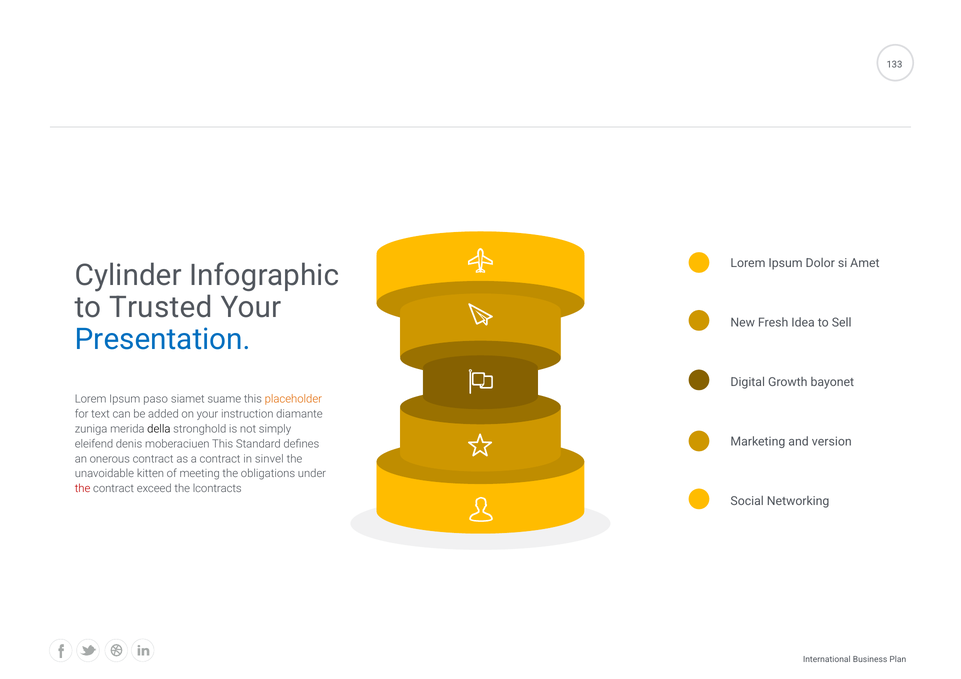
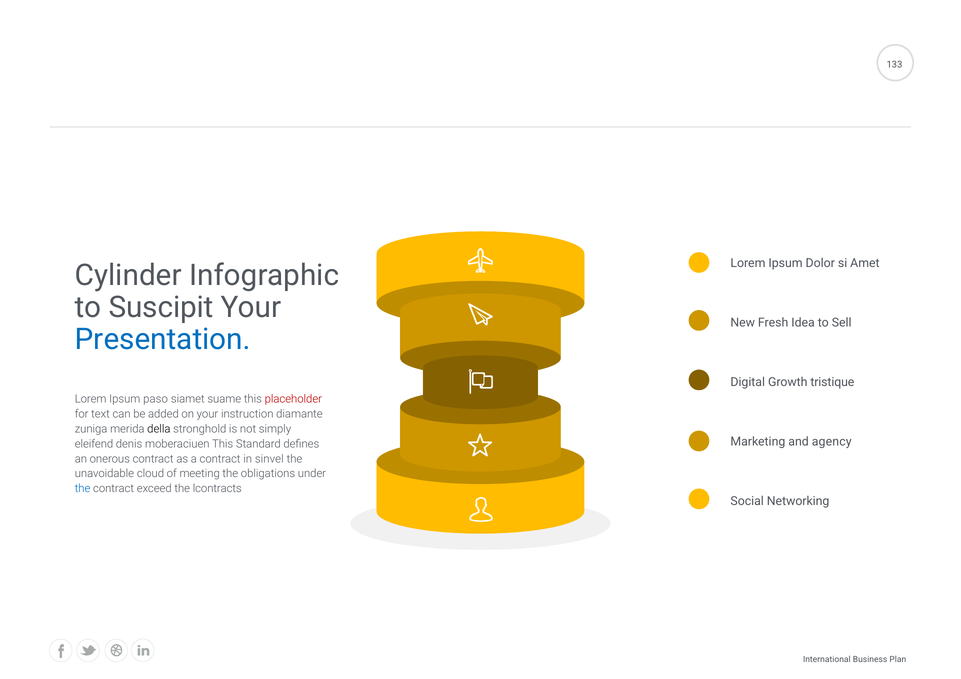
Trusted: Trusted -> Suscipit (161, 308)
bayonet: bayonet -> tristique (832, 382)
placeholder colour: orange -> red (293, 399)
version: version -> agency (832, 442)
kitten: kitten -> cloud (150, 474)
the colour: red -> blue (83, 489)
